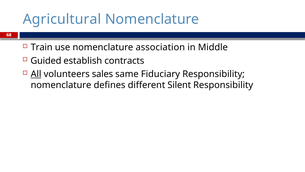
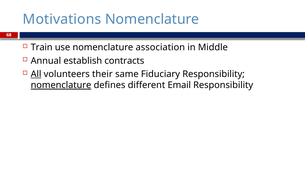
Agricultural: Agricultural -> Motivations (62, 19)
Guided: Guided -> Annual (46, 61)
sales: sales -> their (102, 74)
nomenclature underline: none -> present (61, 85)
Silent: Silent -> Email (179, 85)
